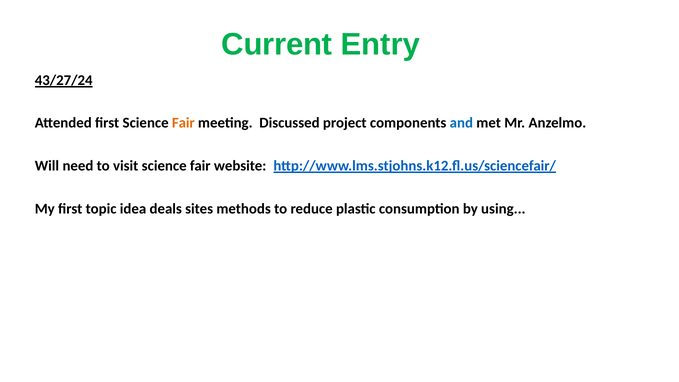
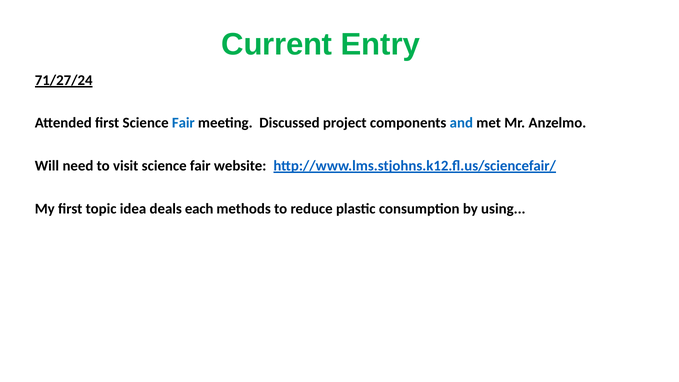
43/27/24: 43/27/24 -> 71/27/24 (64, 80)
Fair colour: orange -> blue (183, 123)
sites: sites -> each (199, 209)
